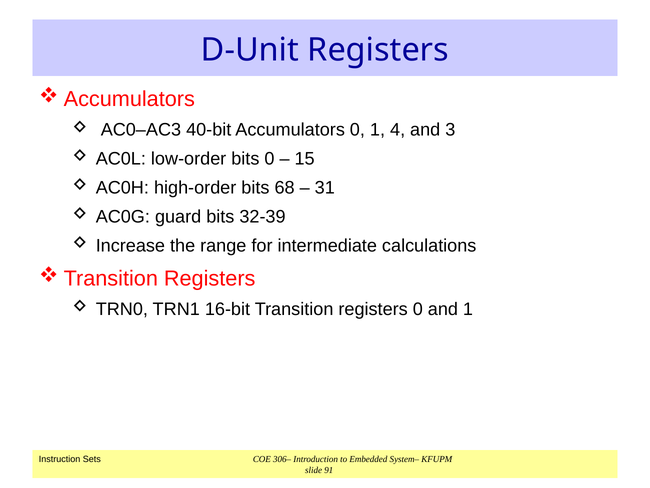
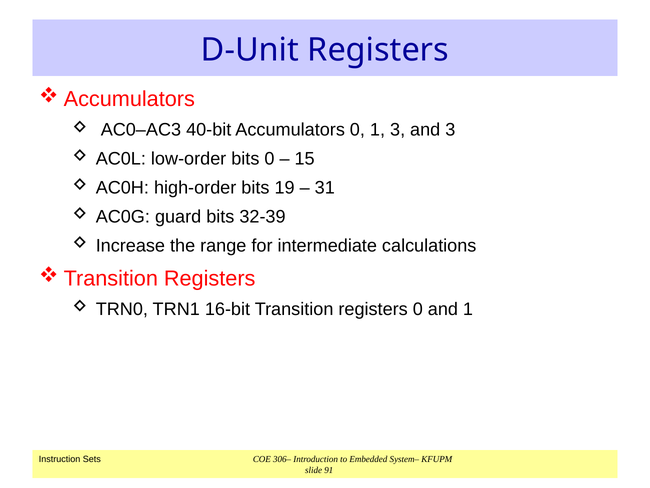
1 4: 4 -> 3 (398, 130)
68: 68 -> 19 (285, 188)
